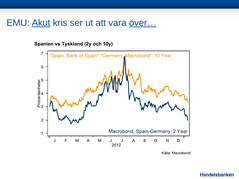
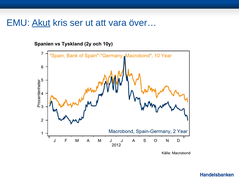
över… underline: present -> none (143, 23)
